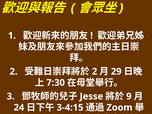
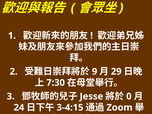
2: 2 -> 9 (95, 72)
9: 9 -> 0 (129, 96)
